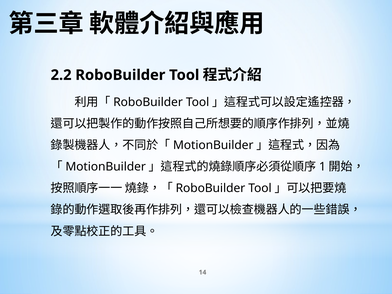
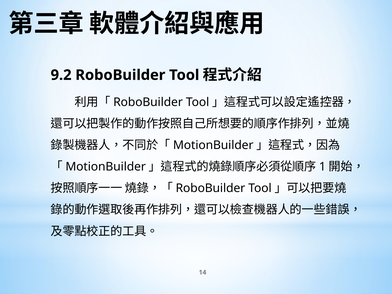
2.2: 2.2 -> 9.2 (61, 75)
